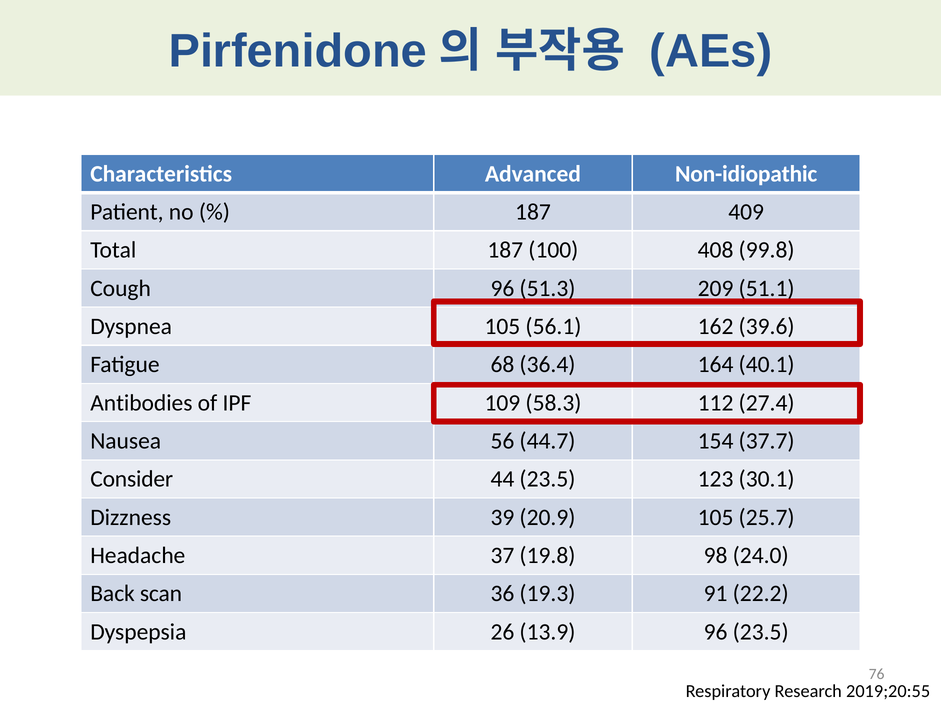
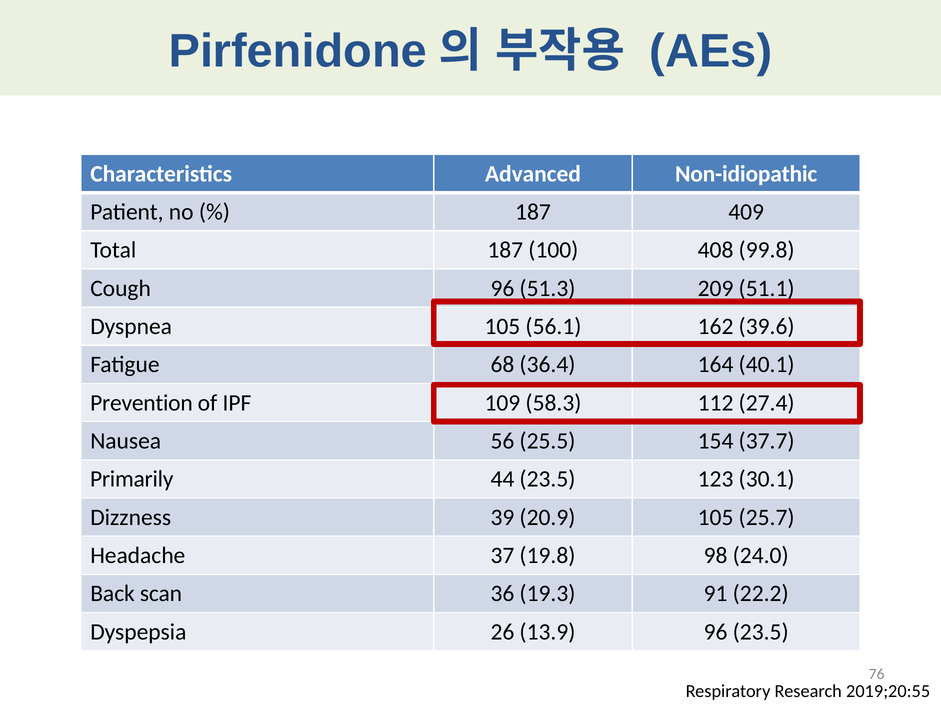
Antibodies: Antibodies -> Prevention (141, 403)
44.7: 44.7 -> 25.5 (547, 441)
Consider: Consider -> Primarily (132, 479)
